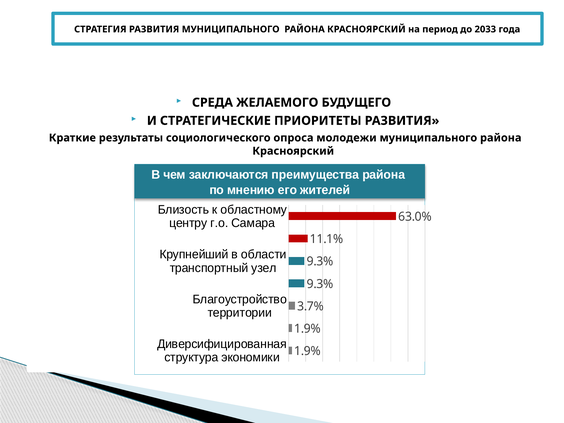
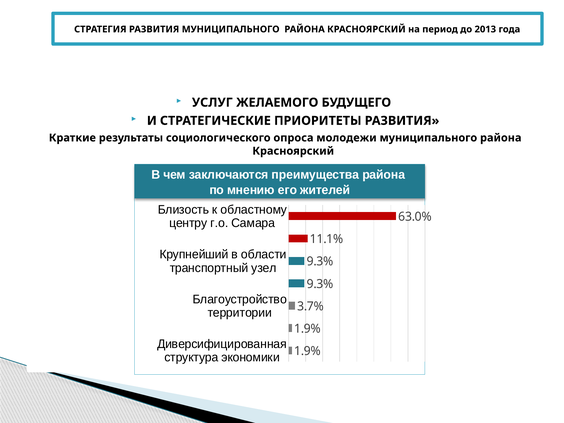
2033: 2033 -> 2013 (485, 29)
СРЕДА: СРЕДА -> УСЛУГ (212, 103)
